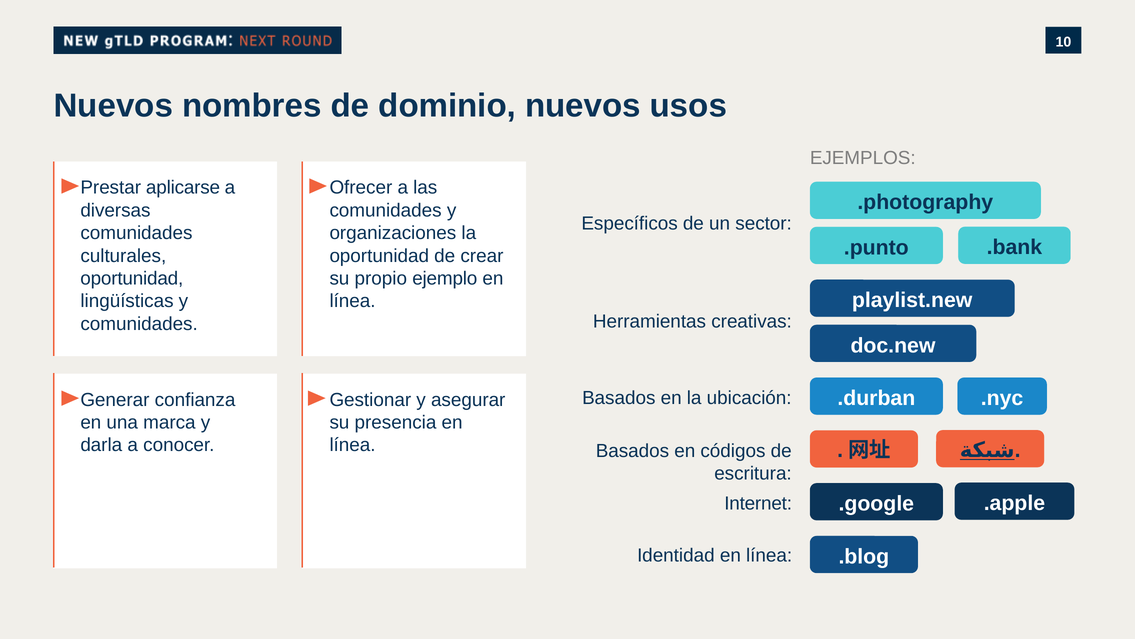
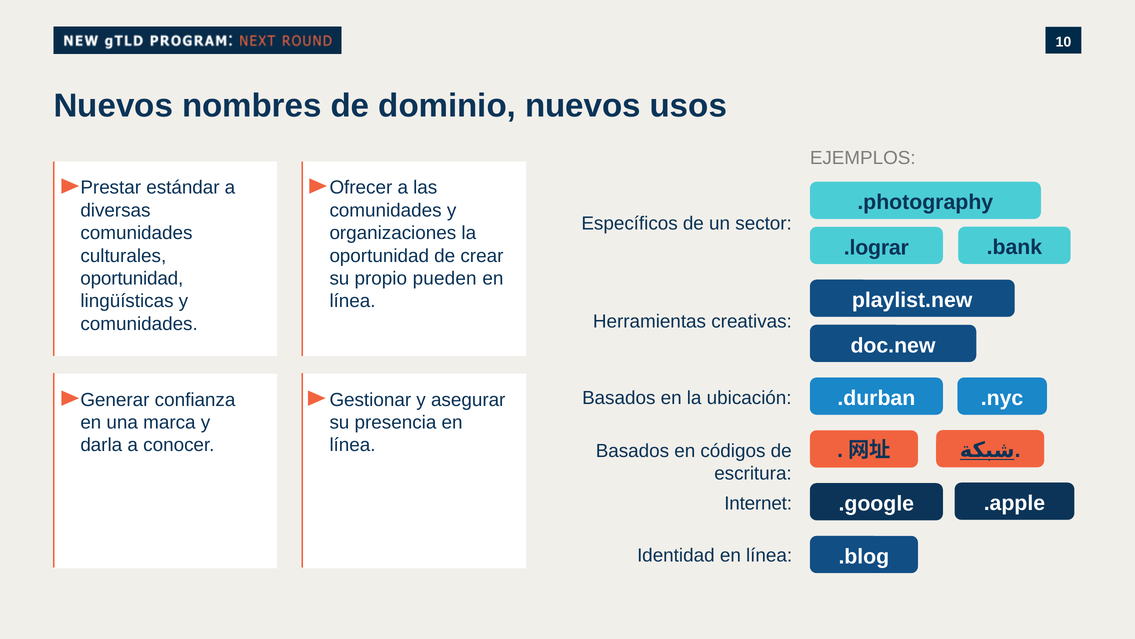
aplicarse: aplicarse -> estándar (183, 188)
.punto: .punto -> .lograr (876, 247)
ejemplo: ejemplo -> pueden (445, 278)
